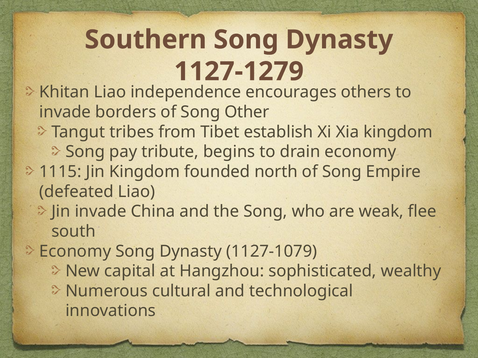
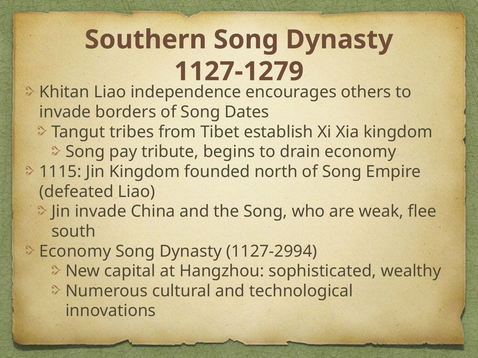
Other: Other -> Dates (247, 112)
1127-1079: 1127-1079 -> 1127-2994 (272, 252)
